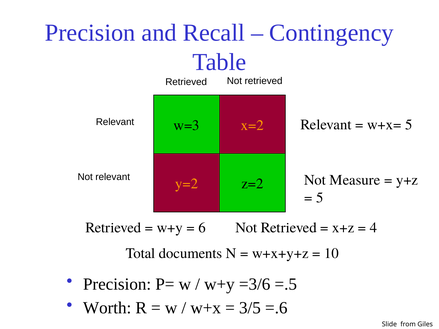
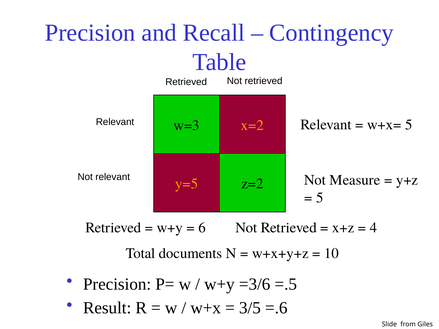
y=2: y=2 -> y=5 (187, 184)
Worth: Worth -> Result (107, 308)
